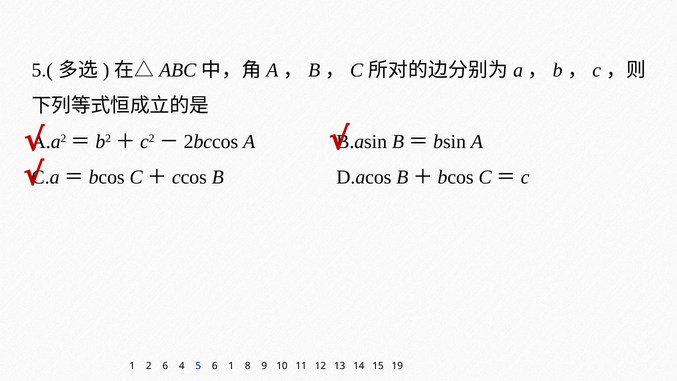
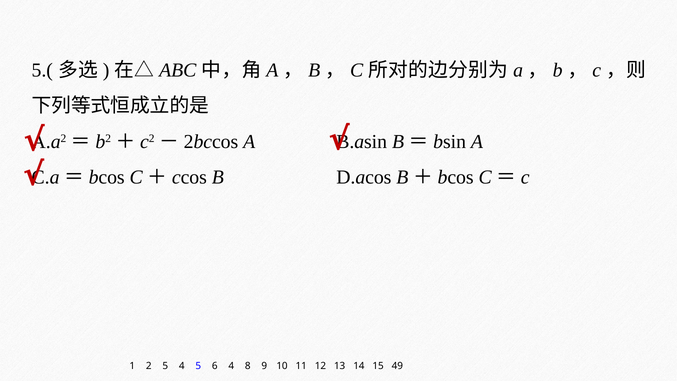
2 6: 6 -> 5 (165, 366)
6 1: 1 -> 4 (231, 366)
19: 19 -> 49 (397, 366)
